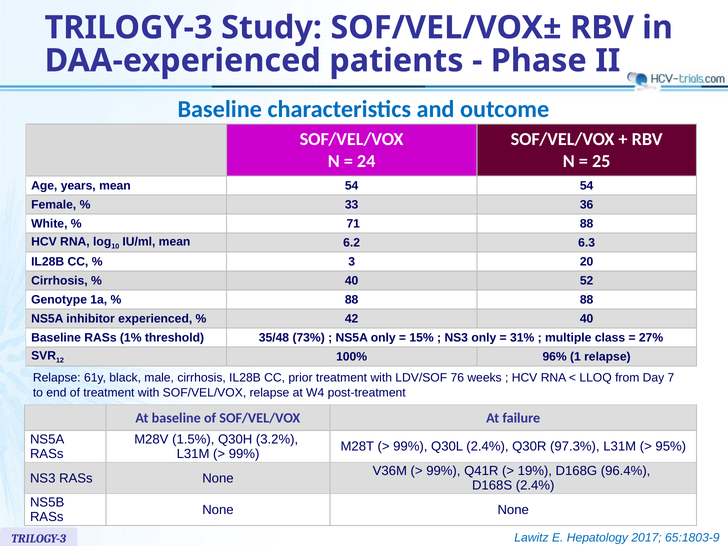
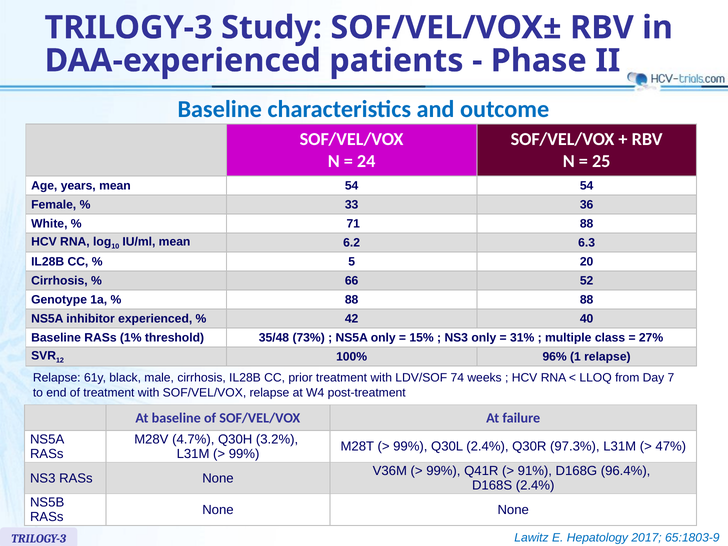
3: 3 -> 5 (352, 262)
40: 40 -> 66 (352, 281)
76: 76 -> 74 (457, 378)
1.5%: 1.5% -> 4.7% (193, 439)
95%: 95% -> 47% (671, 447)
19%: 19% -> 91% (535, 471)
